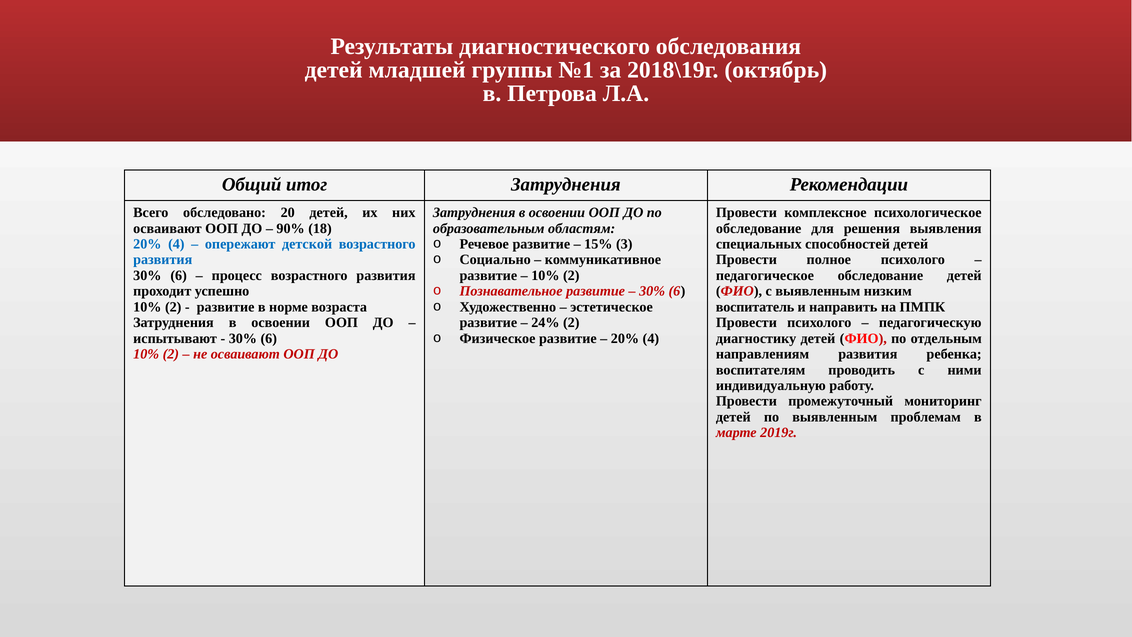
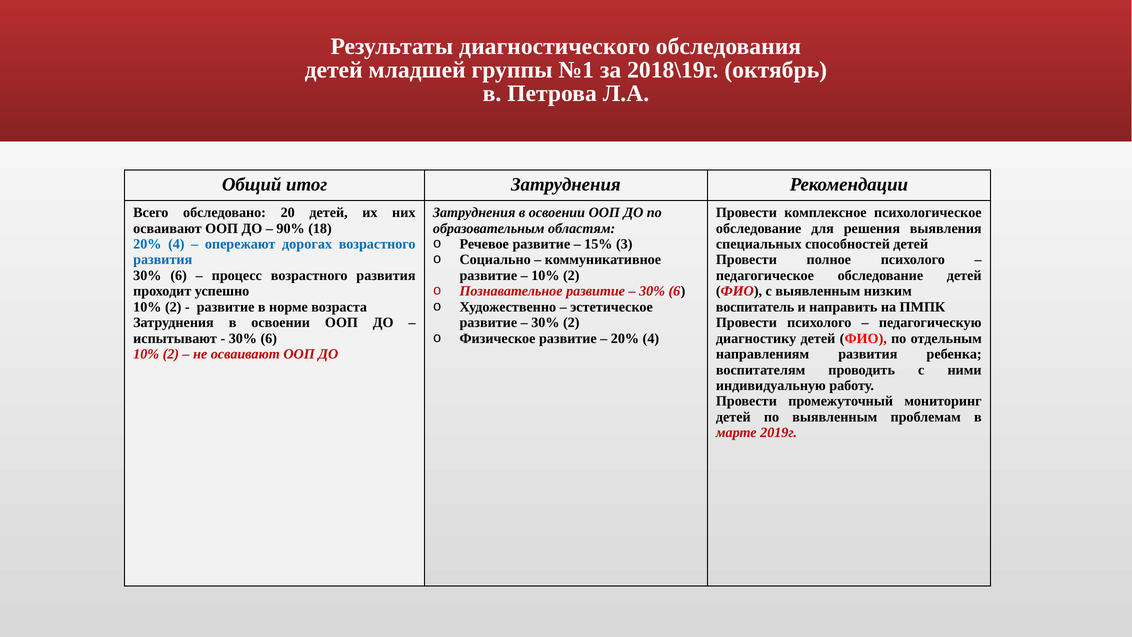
детской: детской -> дорогах (307, 244)
24%: 24% -> 30% (545, 323)
